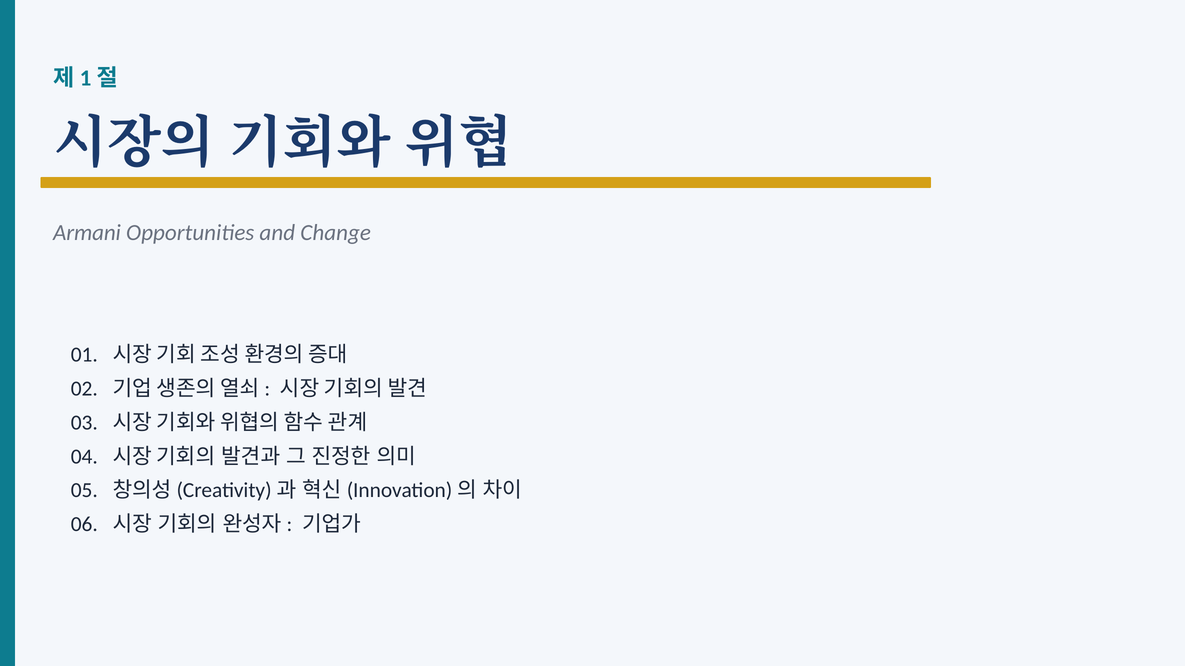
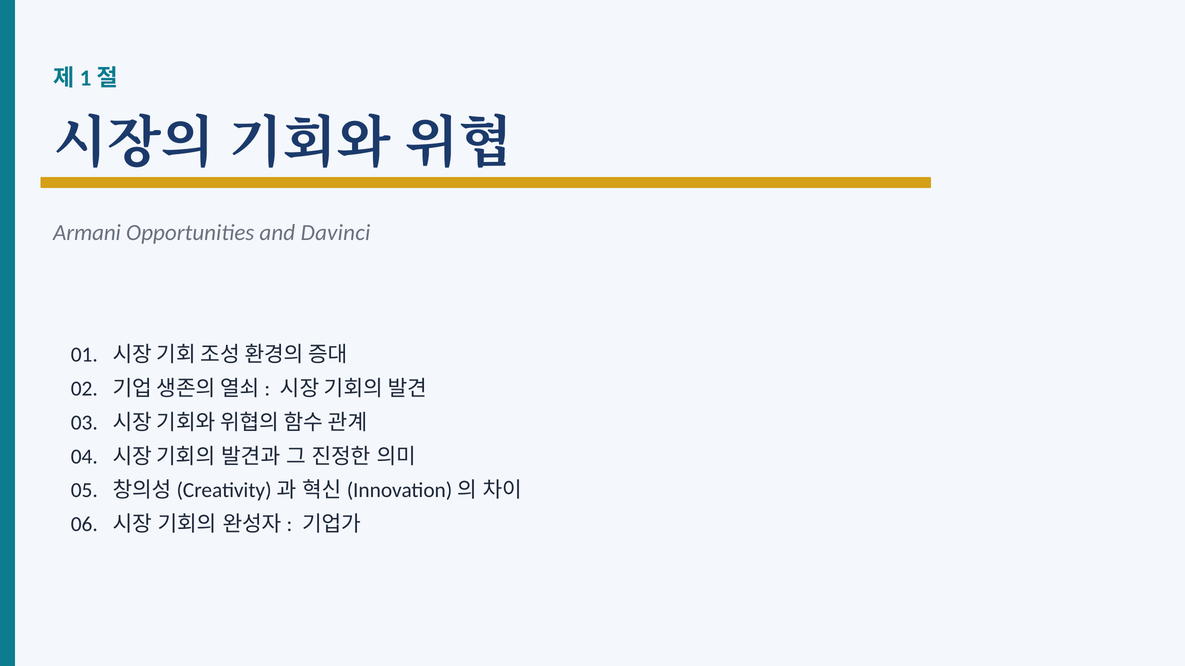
Change: Change -> Davinci (336, 233)
